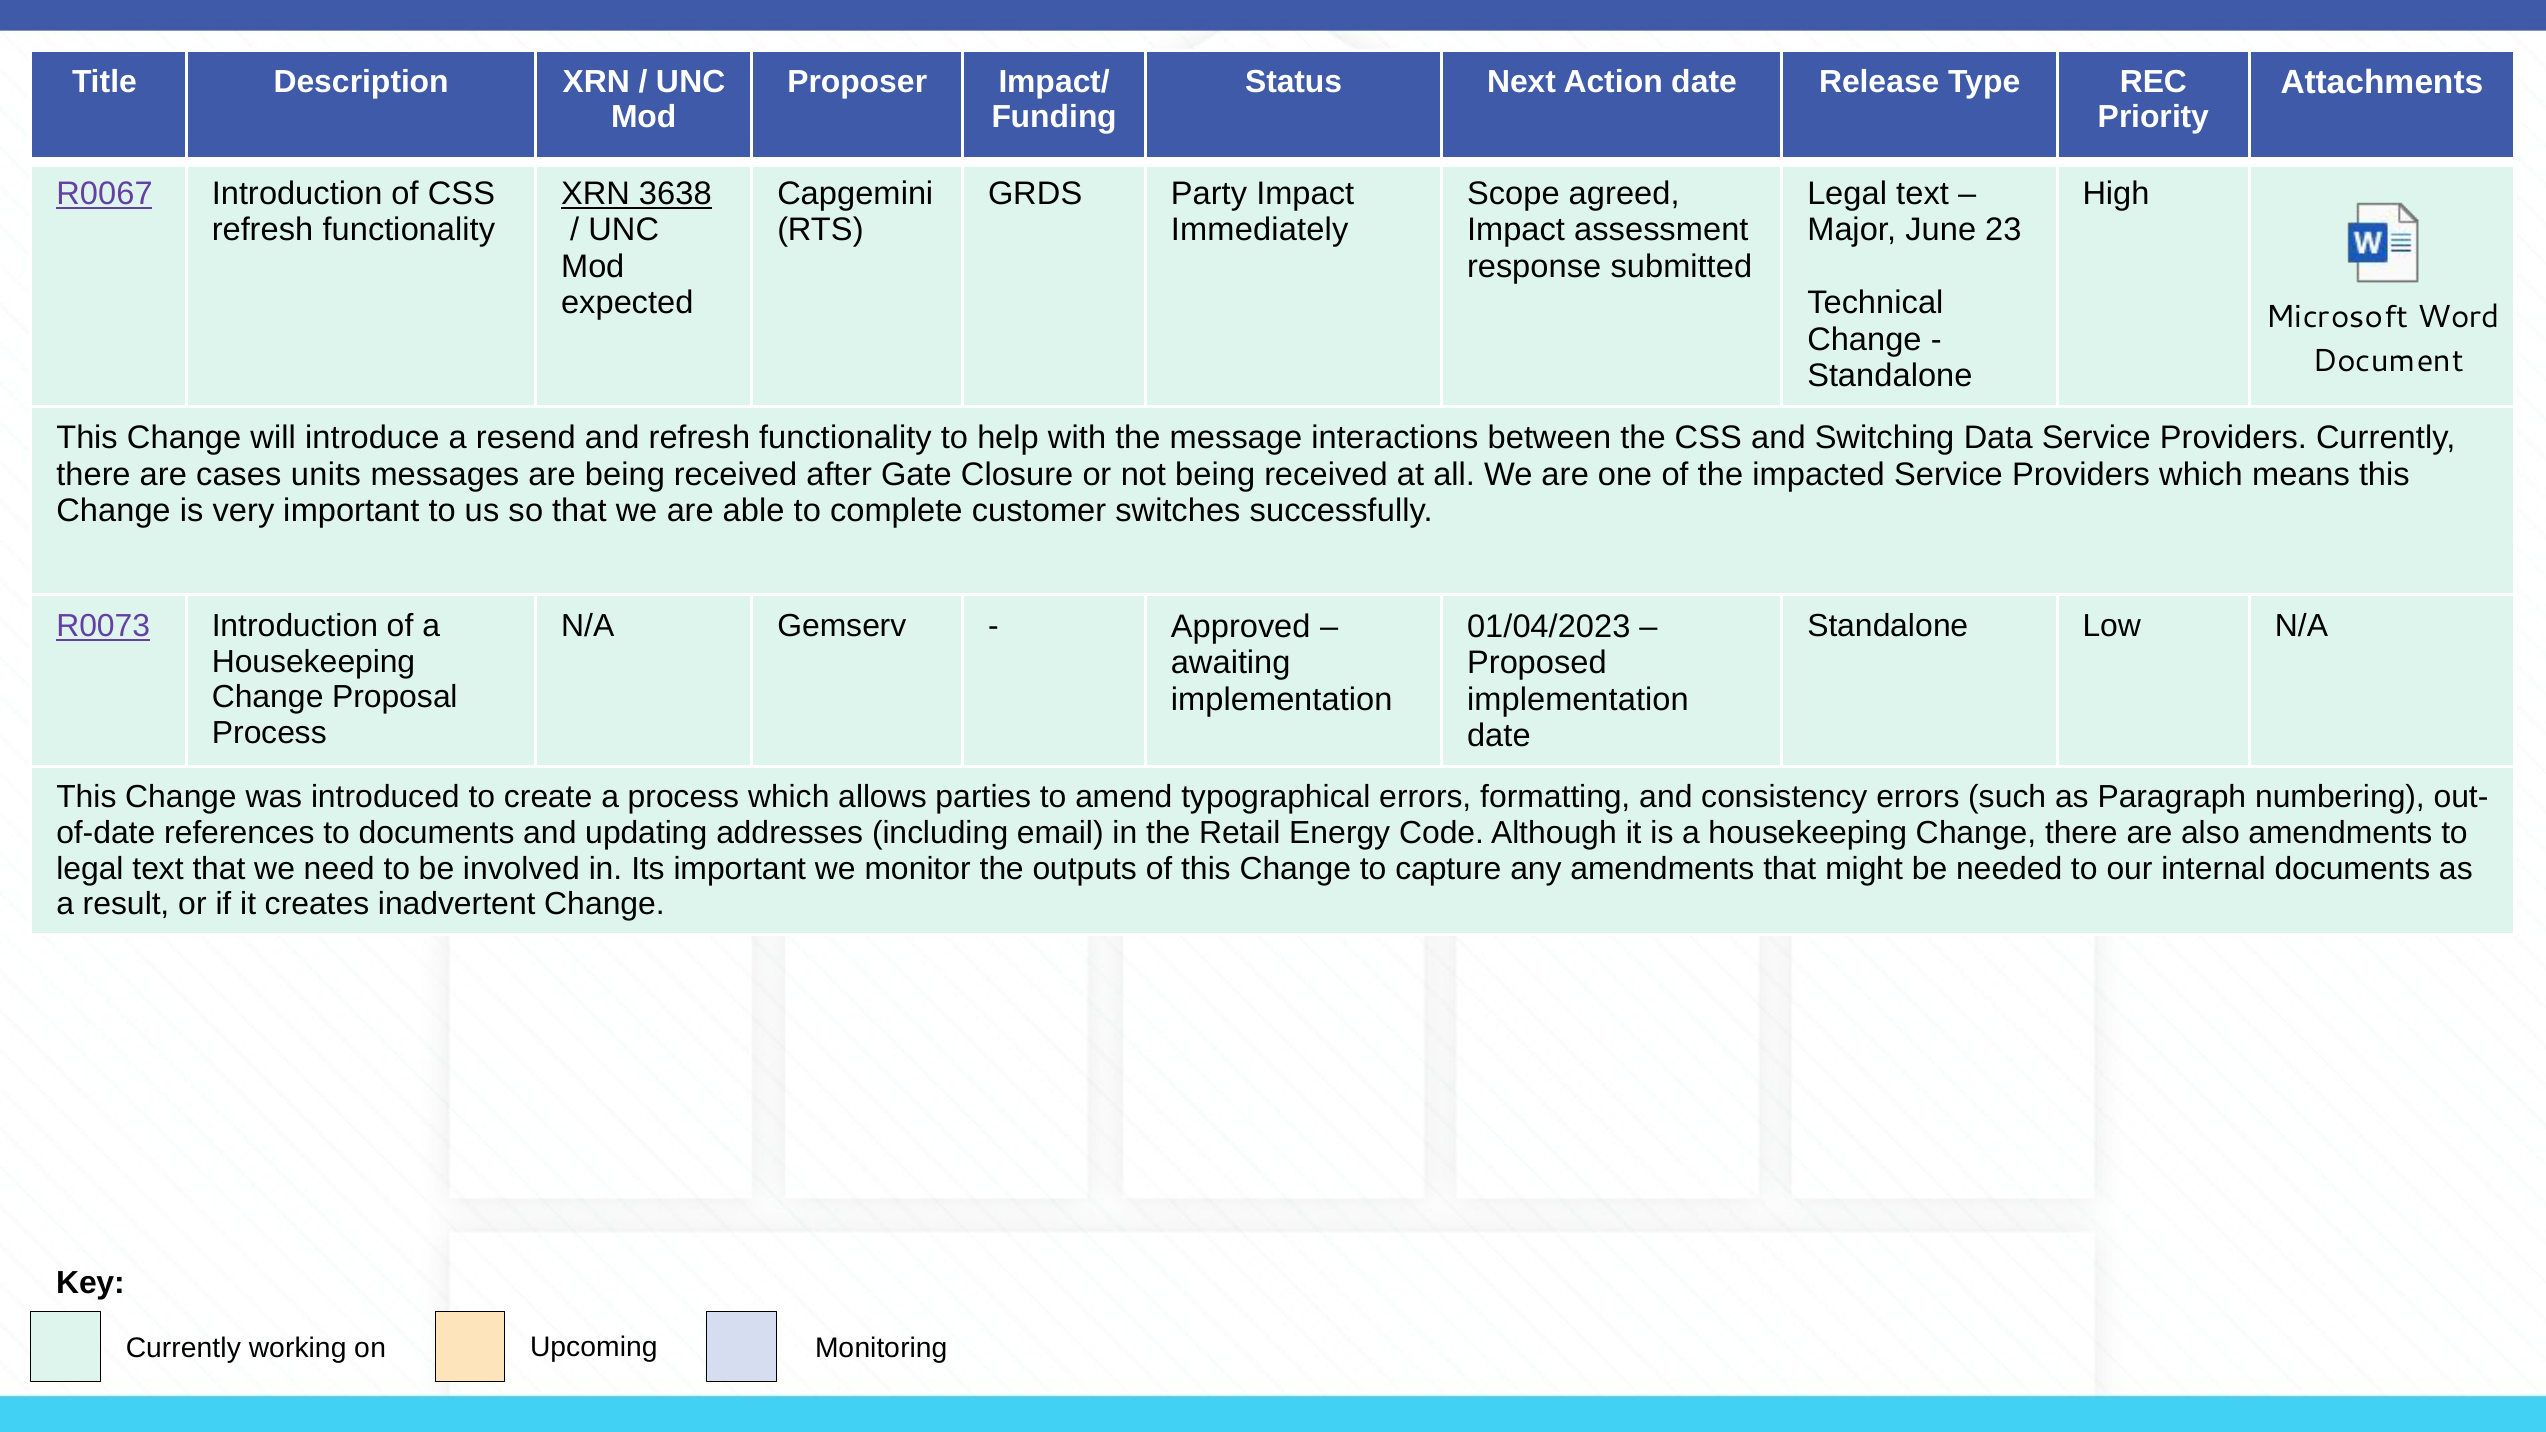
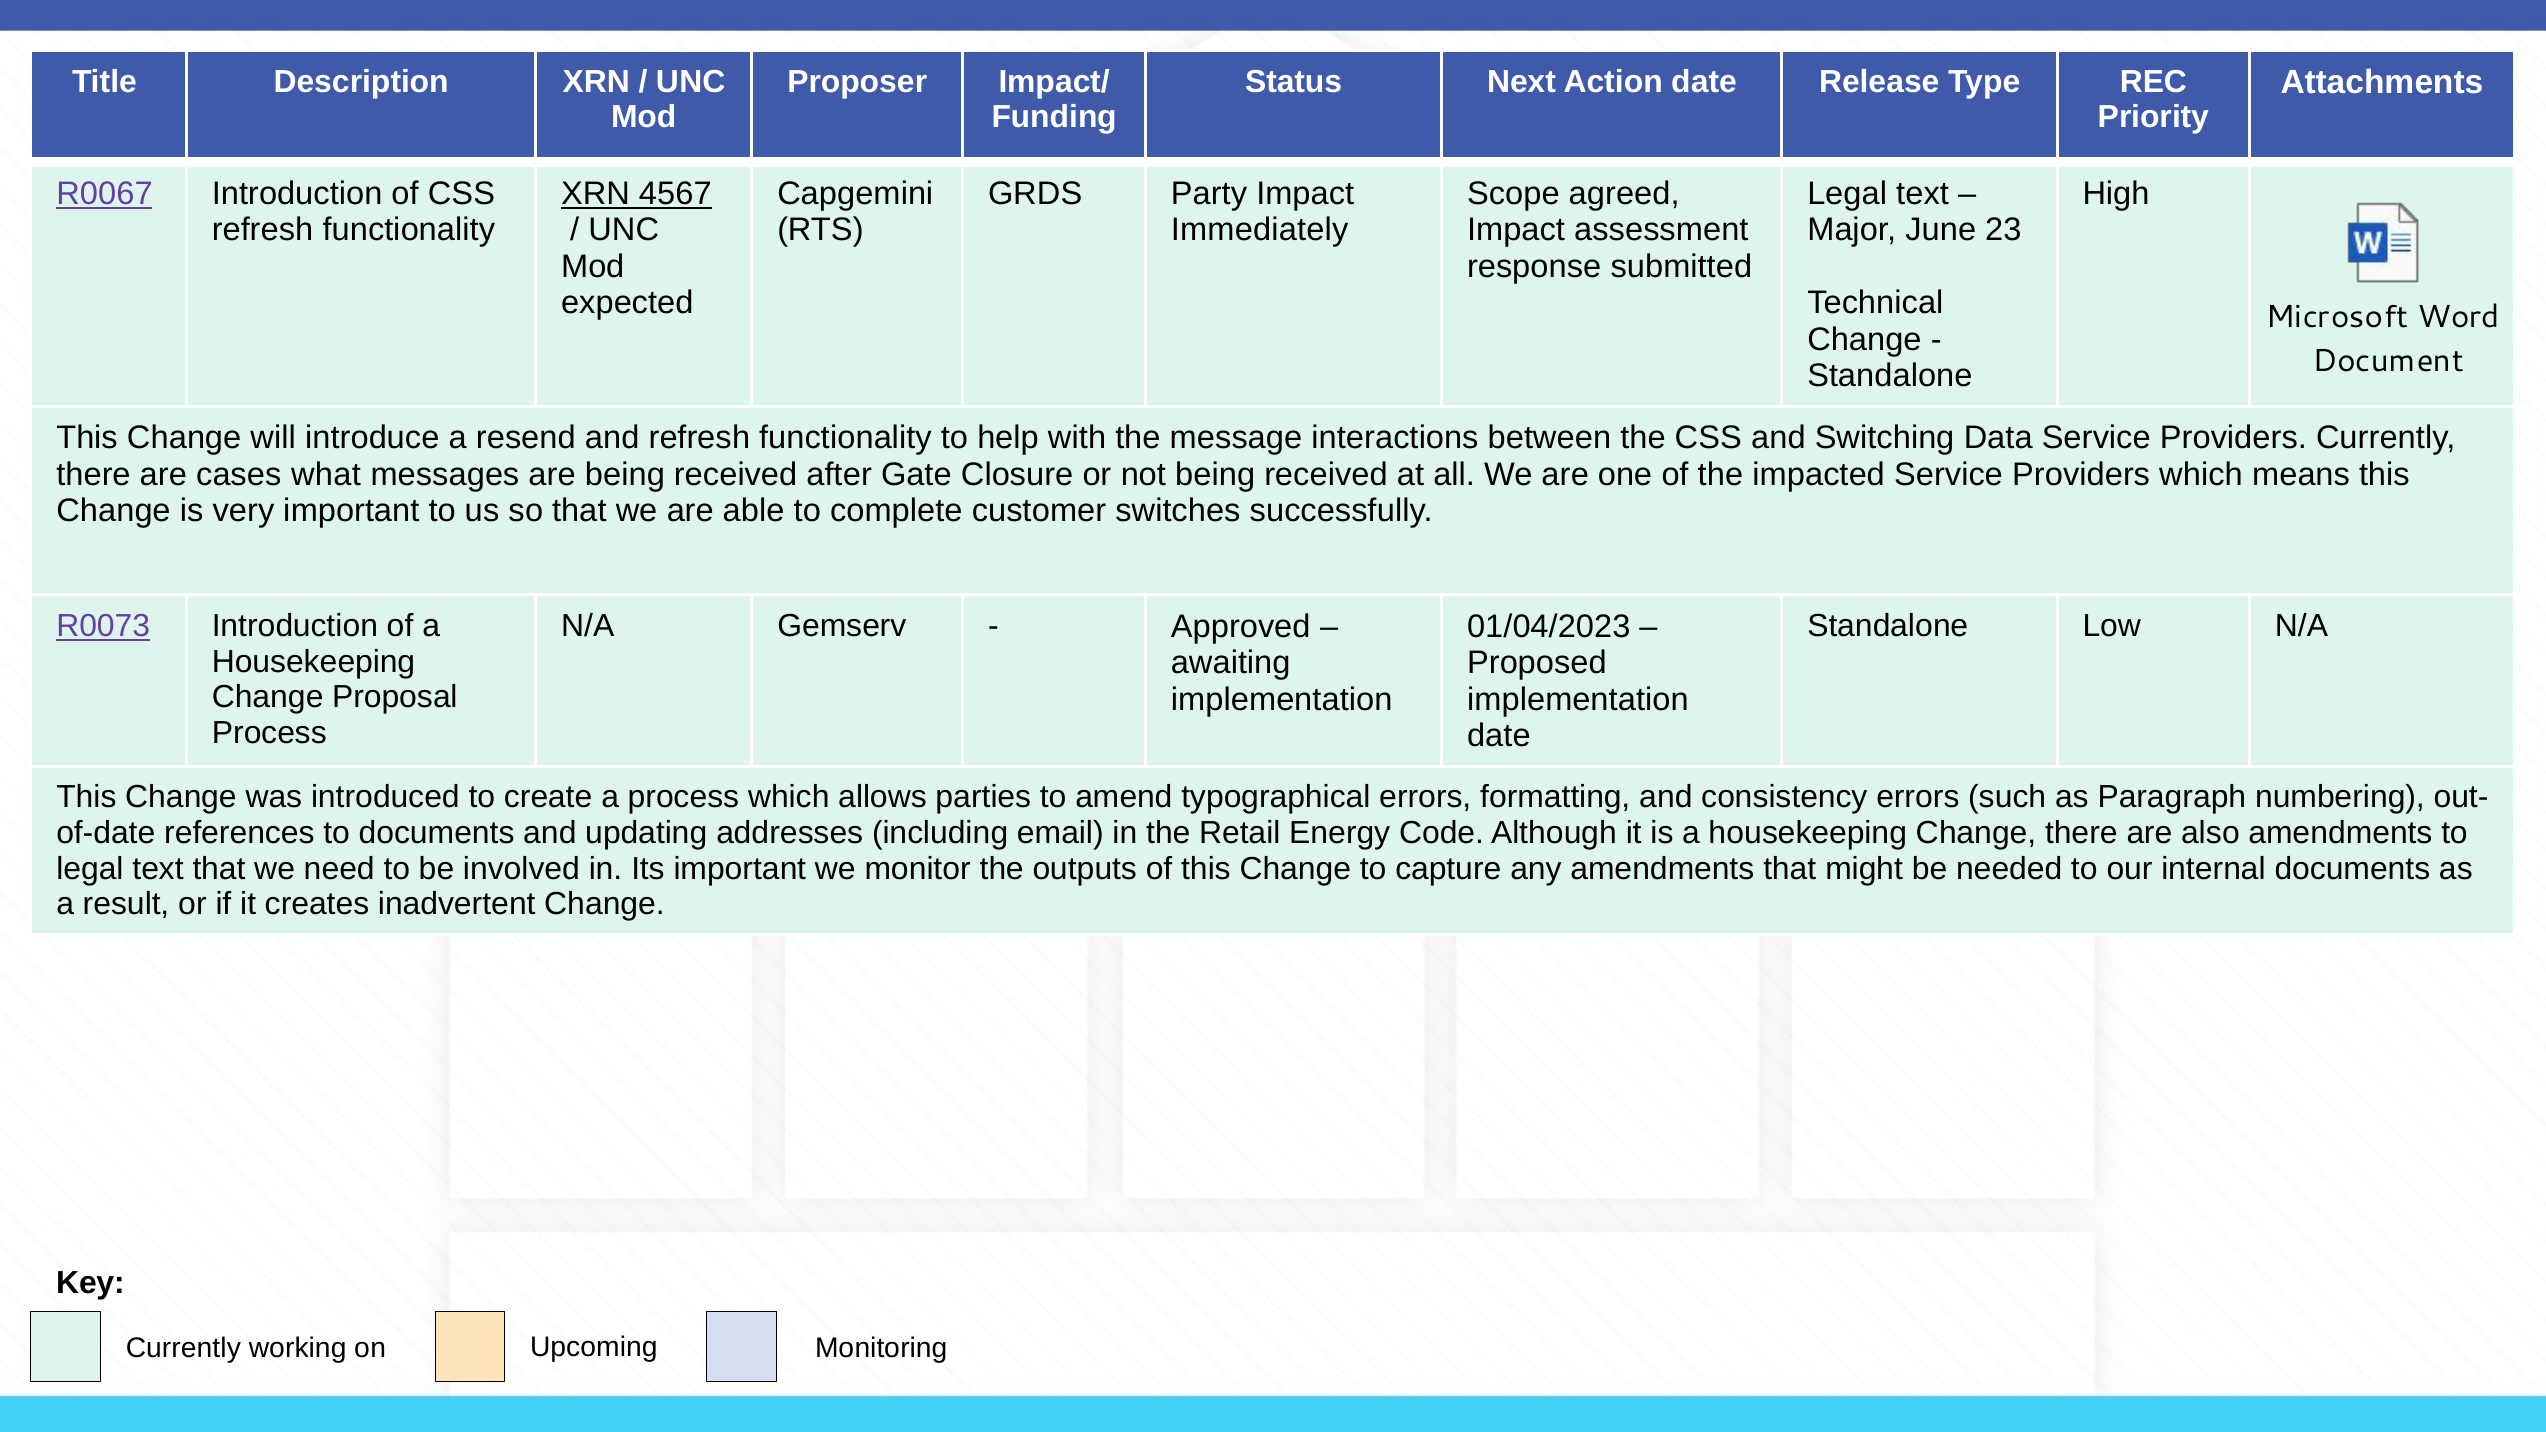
3638: 3638 -> 4567 (675, 194)
units: units -> what (326, 475)
